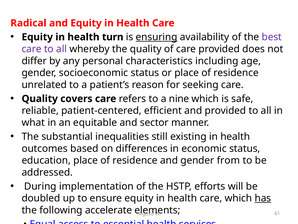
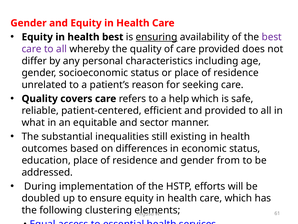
Radical: Radical -> Gender (29, 23)
health turn: turn -> best (113, 37)
nine: nine -> help (179, 99)
has underline: present -> none (263, 198)
accelerate: accelerate -> clustering (108, 210)
